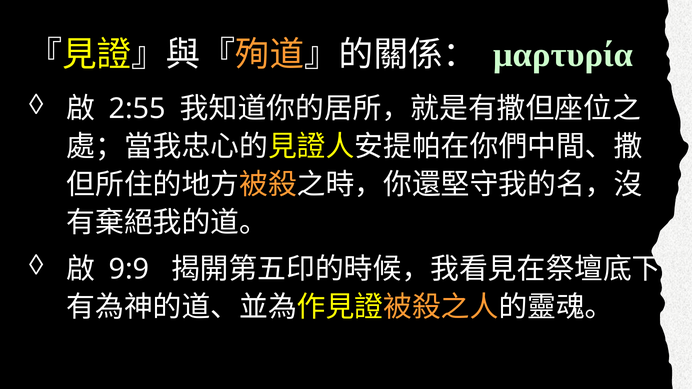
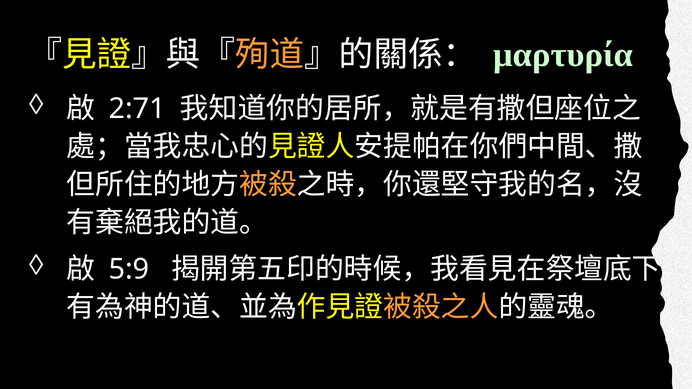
2:55: 2:55 -> 2:71 (137, 109)
9:9: 9:9 -> 5:9 (129, 270)
